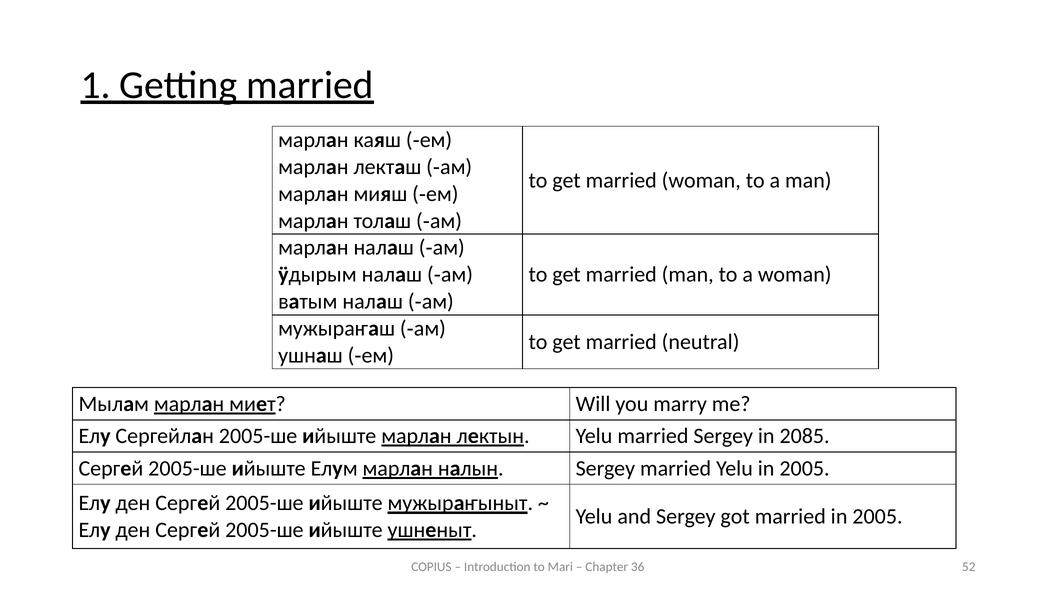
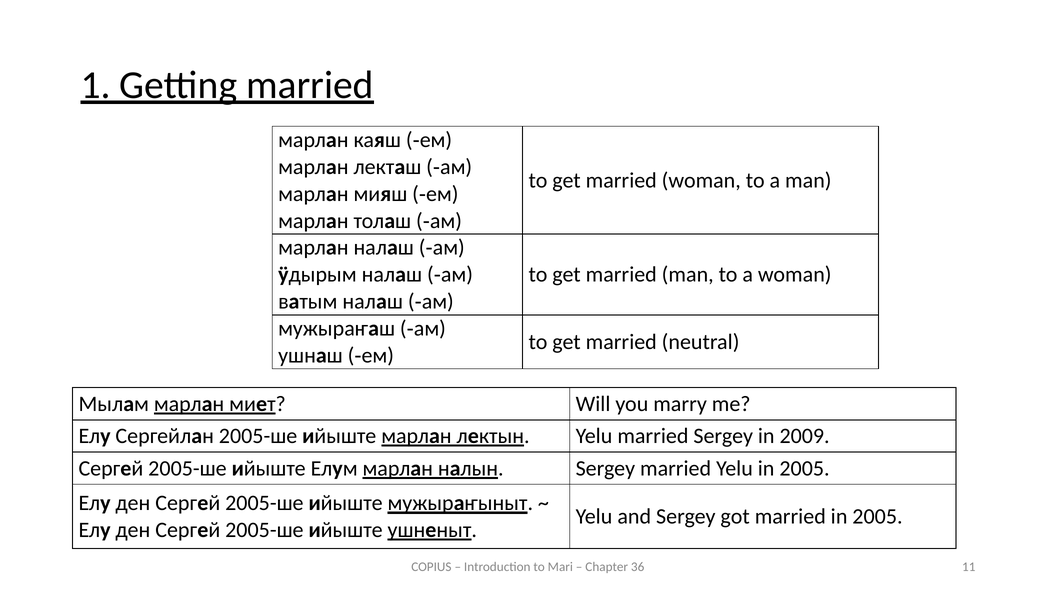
2085: 2085 -> 2009 (805, 436)
52: 52 -> 11 (969, 567)
